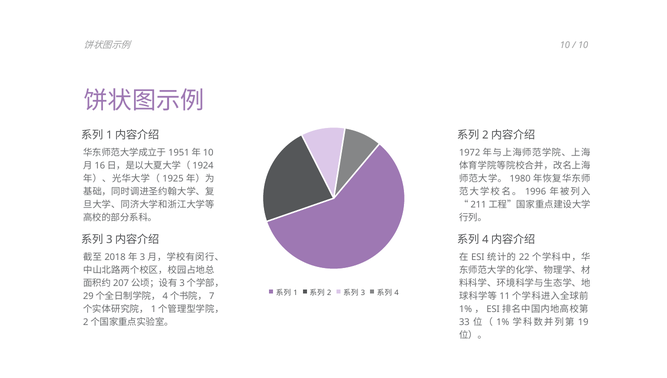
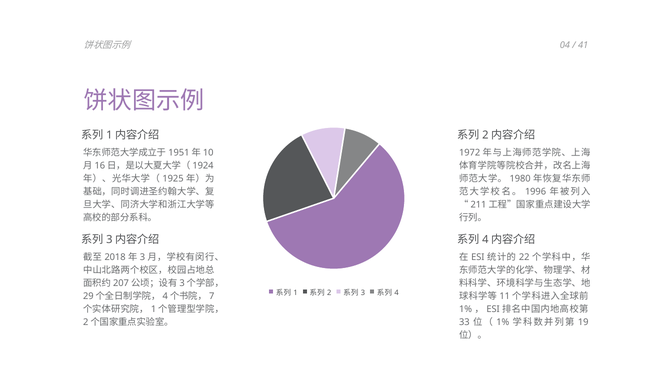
10: 10 -> 04 (565, 45)
10: 10 -> 41 (583, 45)
